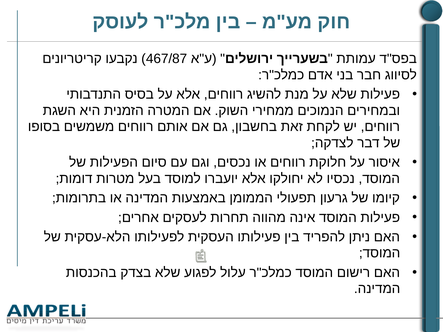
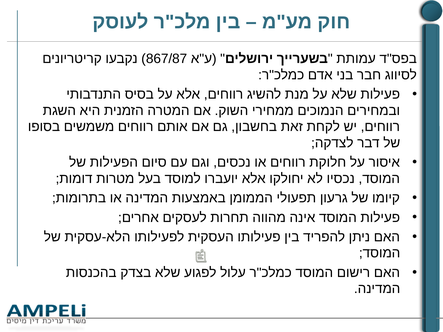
467/87: 467/87 -> 867/87 (167, 59)
